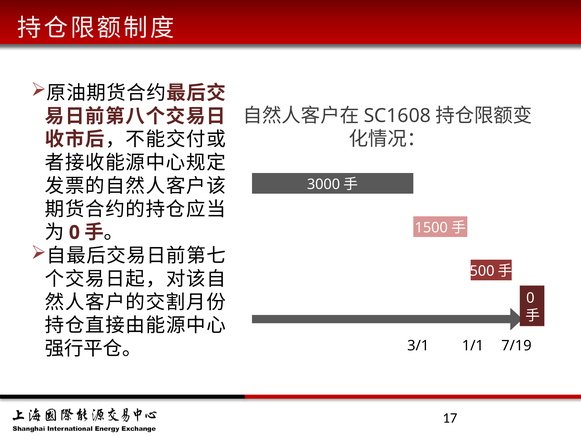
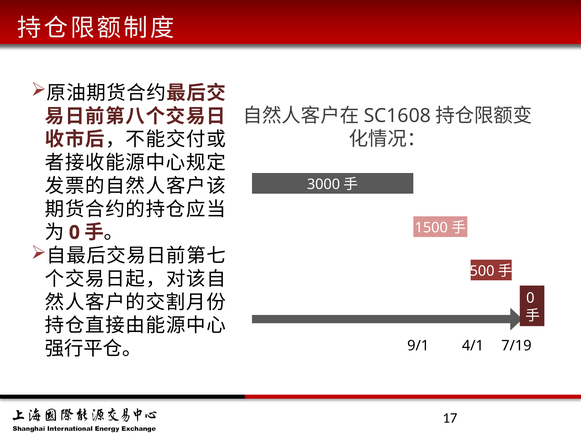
3/1: 3/1 -> 9/1 (418, 345)
1/1: 1/1 -> 4/1 (473, 346)
